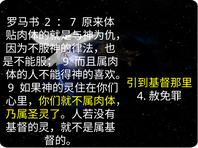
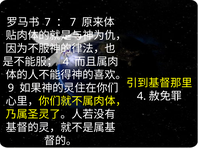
2: 2 -> 7 (48, 22)
9: 9 -> 4 (66, 62)
